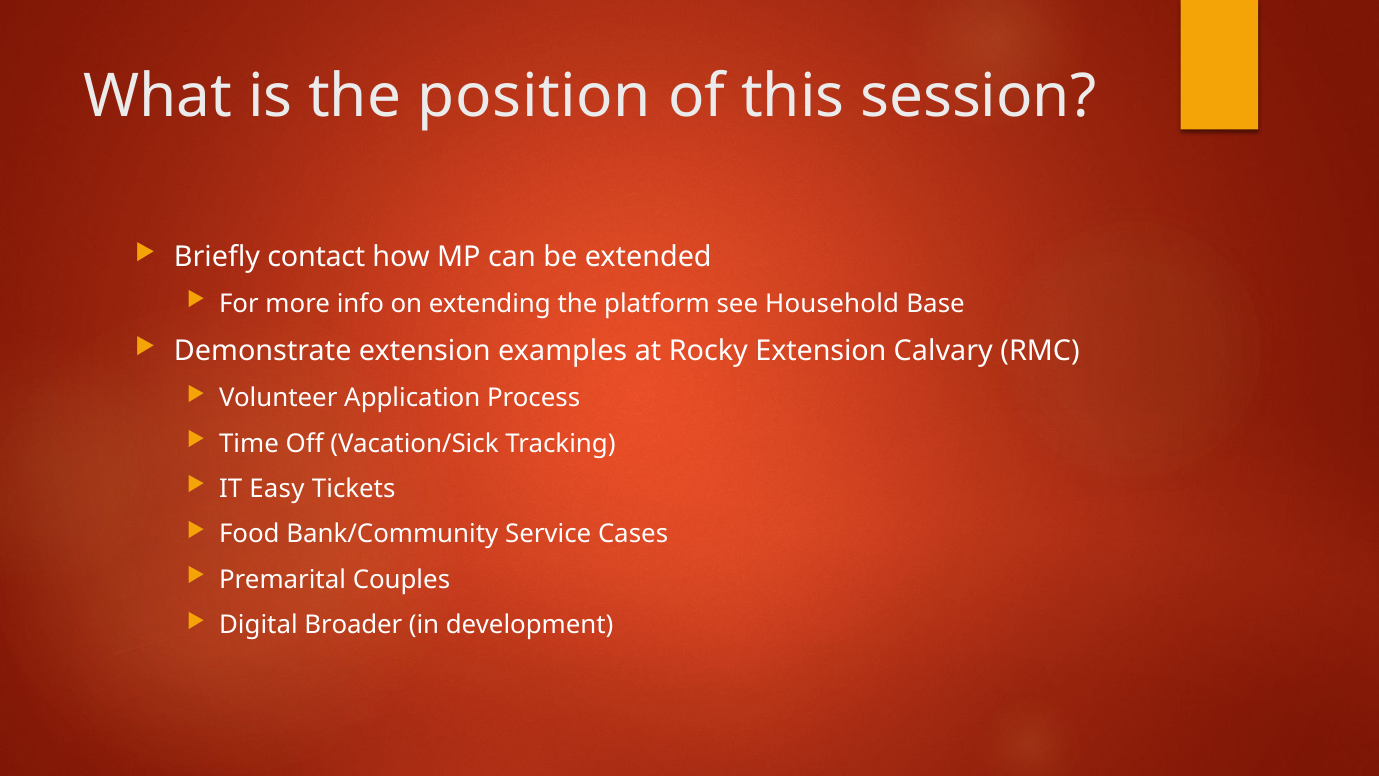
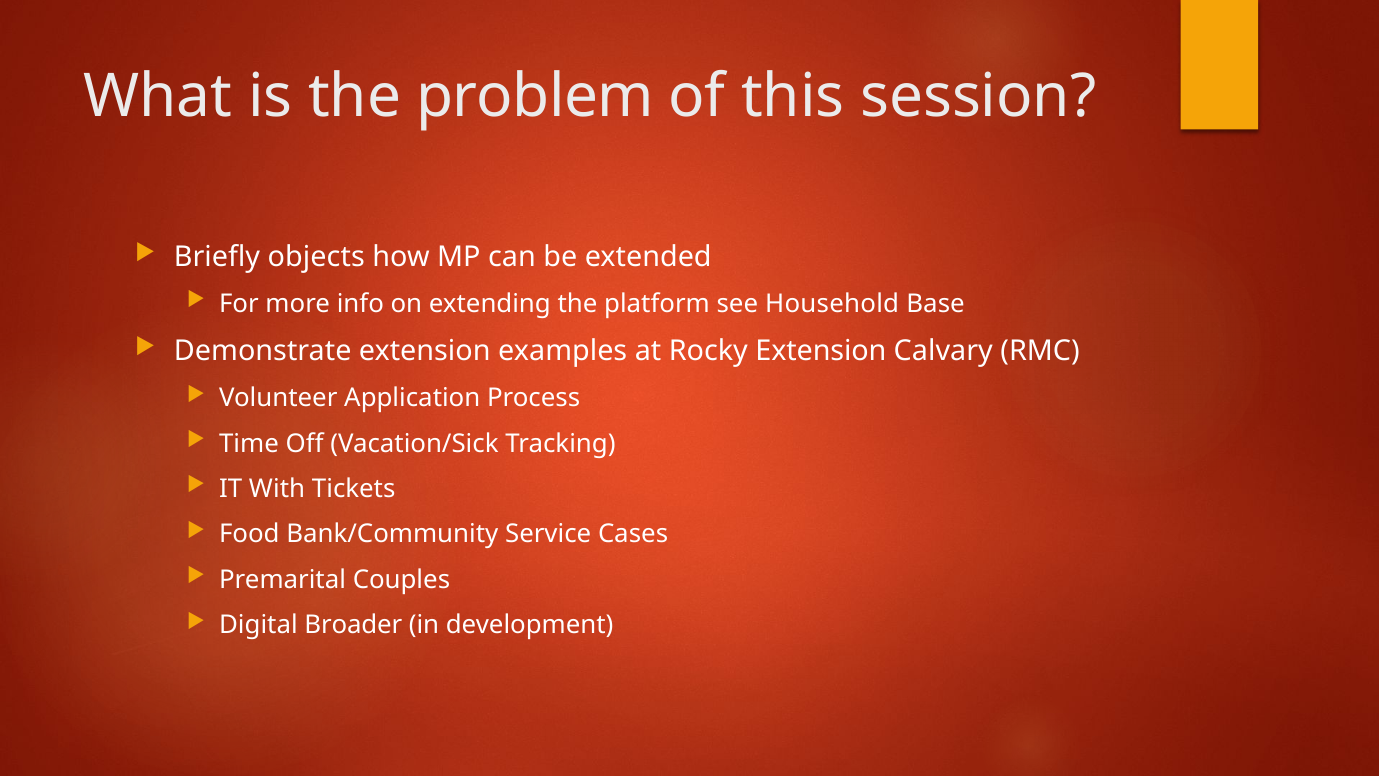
position: position -> problem (535, 97)
contact: contact -> objects (316, 257)
Easy: Easy -> With (277, 489)
